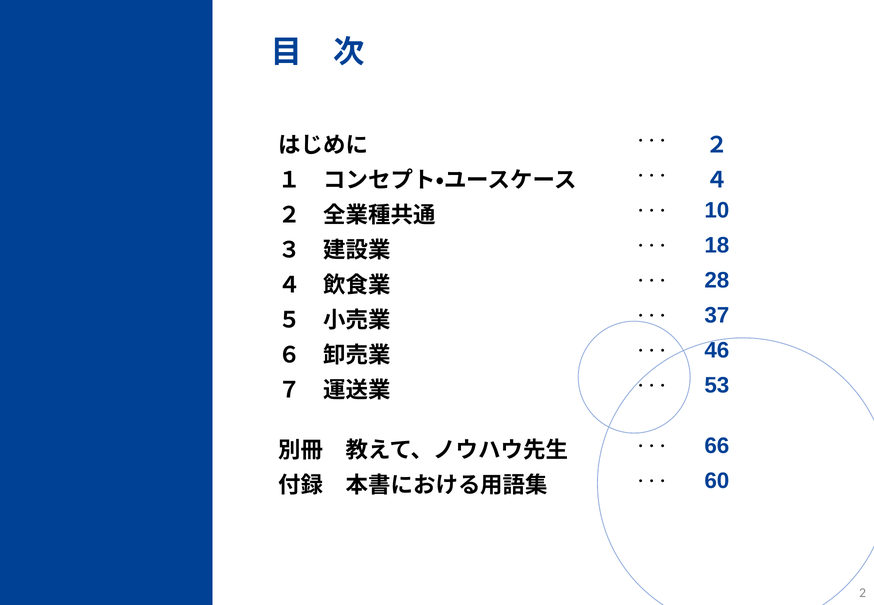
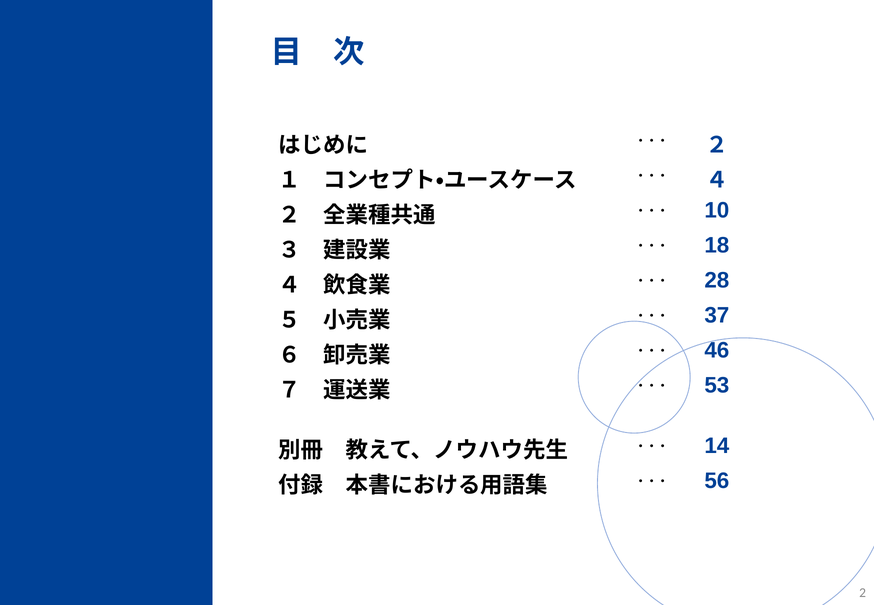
66: 66 -> 14 (717, 446)
60: 60 -> 56 (717, 481)
